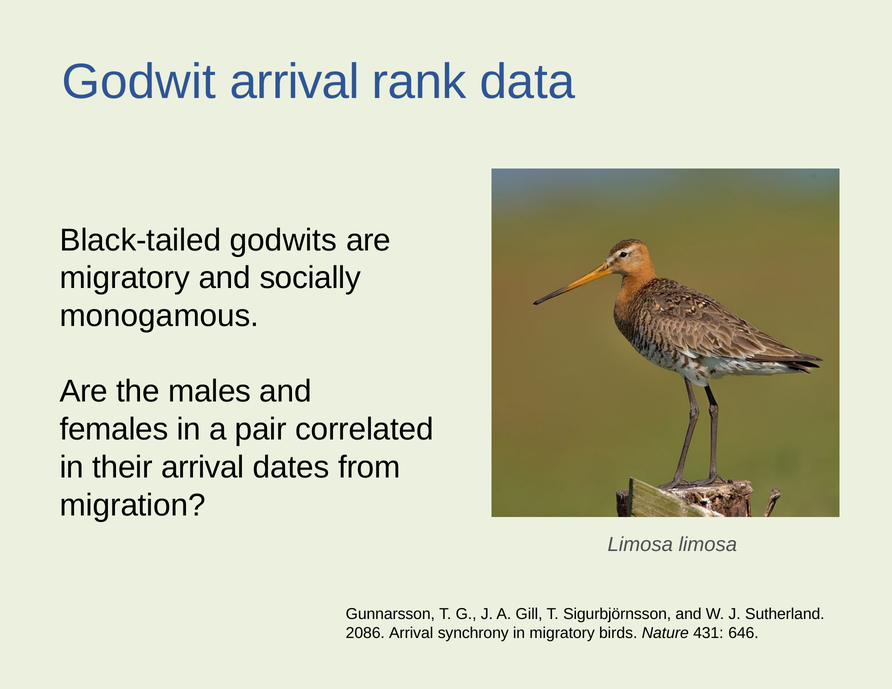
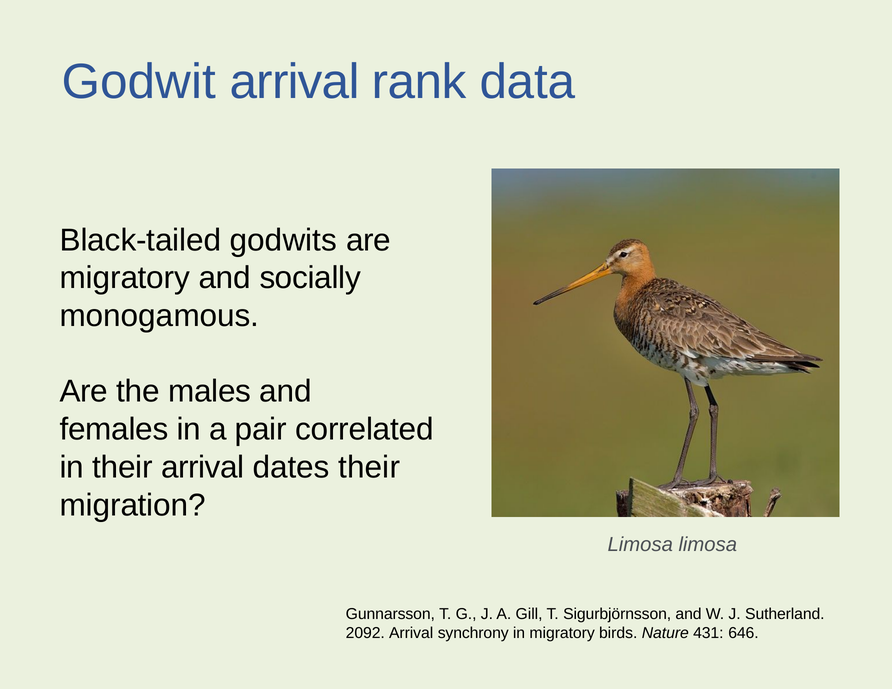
dates from: from -> their (369, 467)
2086: 2086 -> 2092 (365, 633)
